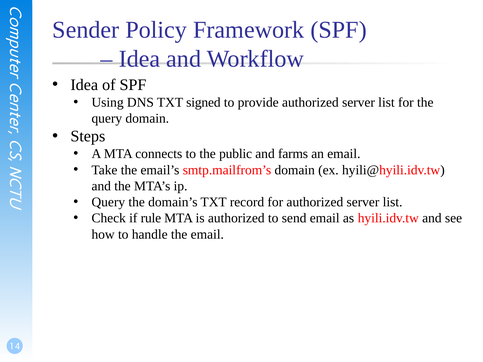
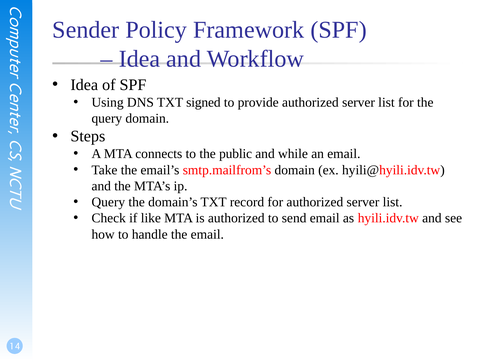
farms: farms -> while (293, 154)
rule: rule -> like (151, 218)
